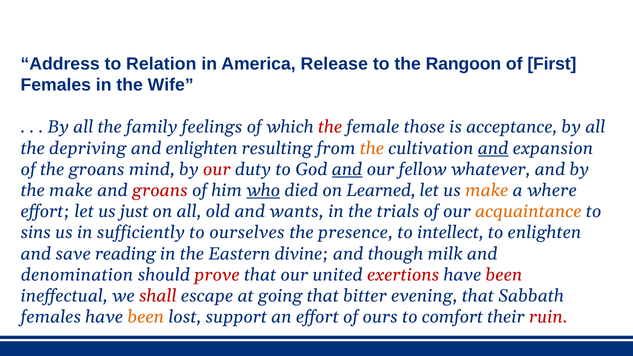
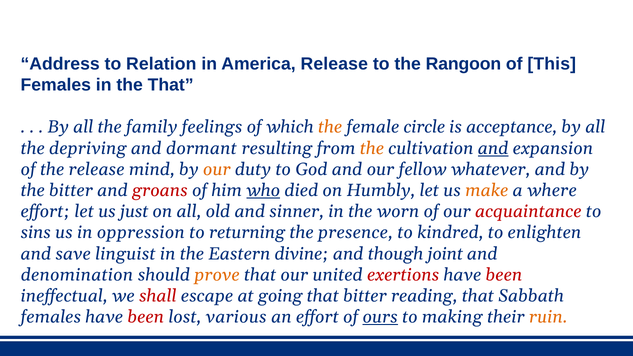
First: First -> This (552, 64)
the Wife: Wife -> That (171, 85)
the colour: red -> orange (330, 127)
those: those -> circle (424, 127)
and enlighten: enlighten -> dormant (201, 148)
the groans: groans -> release (97, 169)
our colour: red -> orange (217, 169)
and underline: present -> none (347, 169)
the make: make -> bitter (71, 190)
Learned: Learned -> Humbly (381, 190)
wants: wants -> sinner (297, 212)
trials: trials -> worn (398, 212)
acquaintance colour: orange -> red (528, 212)
sufficiently: sufficiently -> oppression (141, 233)
ourselves: ourselves -> returning (247, 233)
intellect: intellect -> kindred (450, 233)
reading: reading -> linguist (125, 254)
milk: milk -> joint (445, 254)
prove colour: red -> orange (217, 275)
evening: evening -> reading (424, 296)
been colour: orange -> red (146, 317)
support: support -> various (236, 317)
ours underline: none -> present (380, 317)
comfort: comfort -> making (452, 317)
ruin colour: red -> orange (548, 317)
